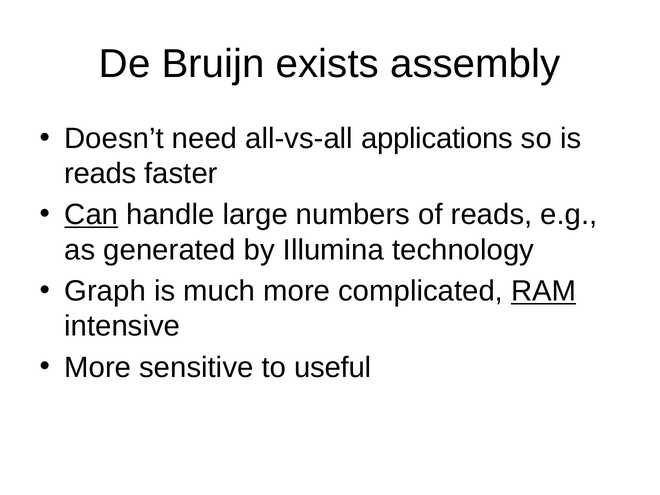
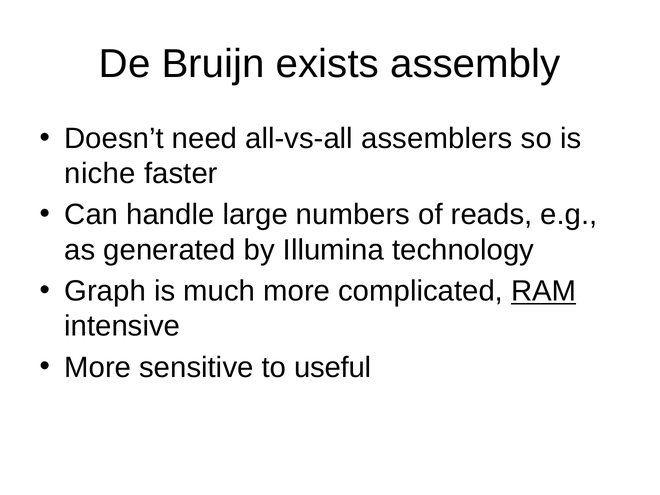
applications: applications -> assemblers (437, 138)
reads: reads -> niche (100, 174)
Can underline: present -> none (91, 215)
